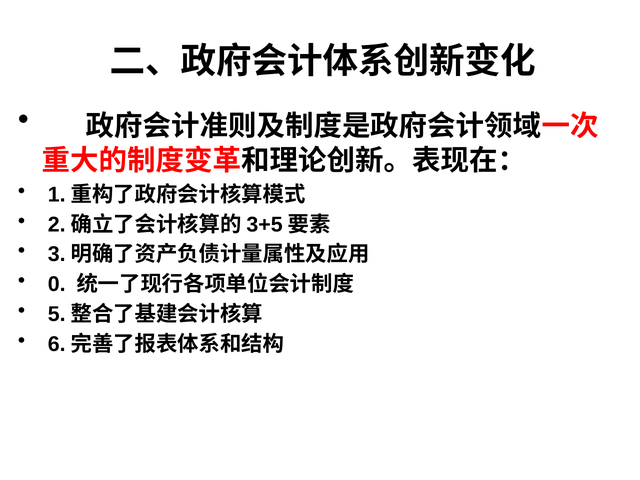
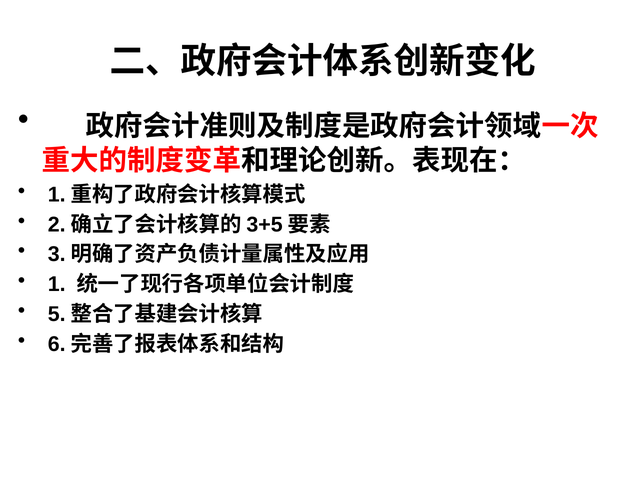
0: 0 -> 1 (57, 284)
